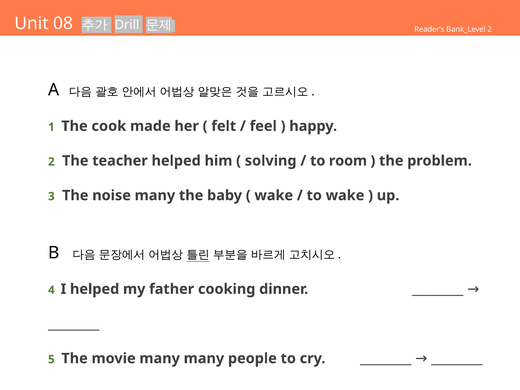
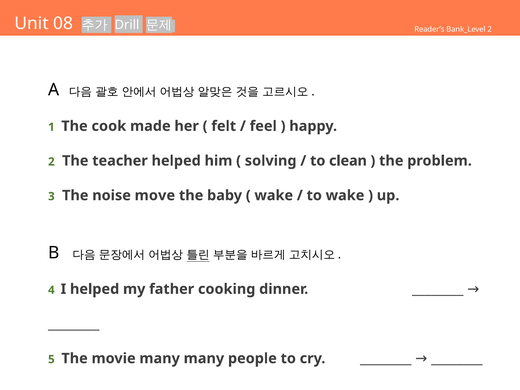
room: room -> clean (348, 161)
noise many: many -> move (155, 195)
